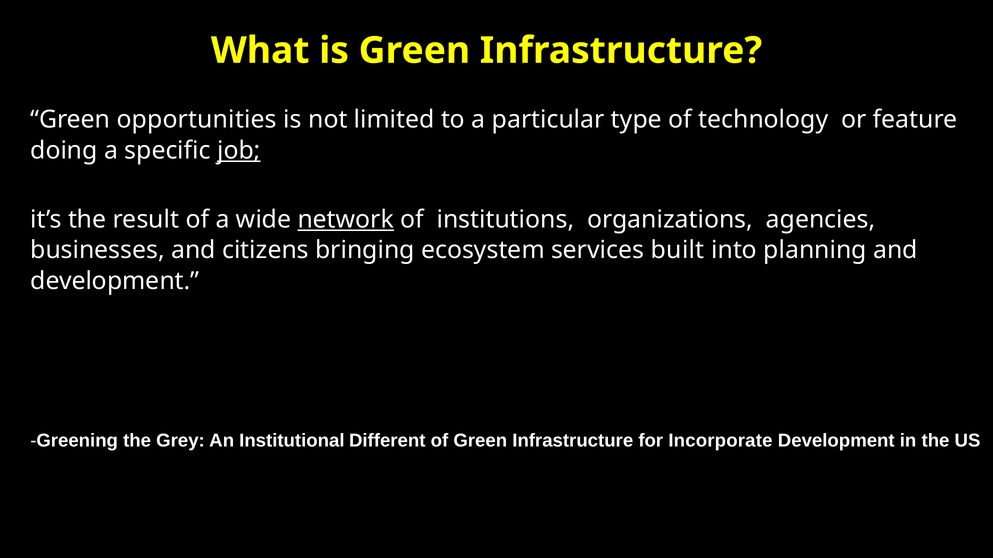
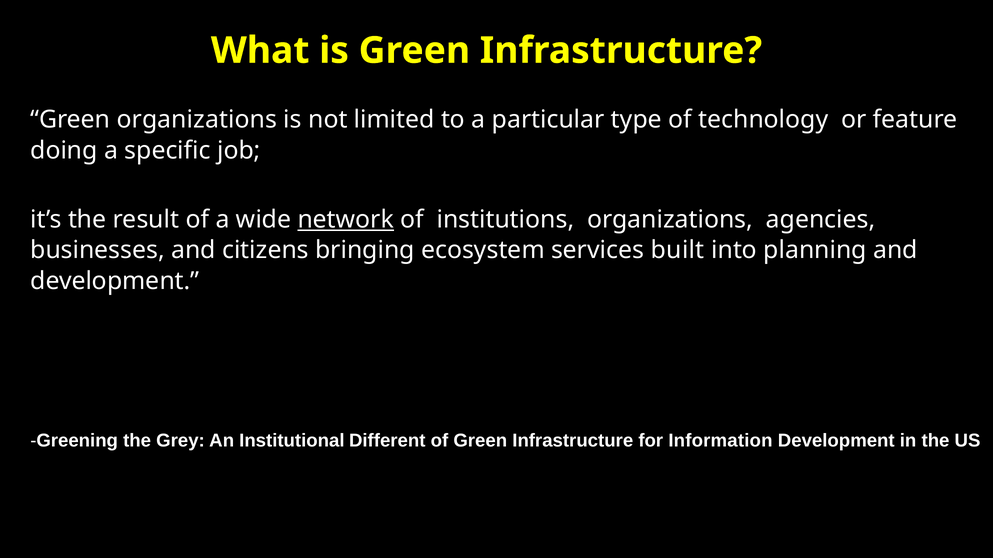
Green opportunities: opportunities -> organizations (197, 120)
job underline: present -> none (239, 151)
Incorporate: Incorporate -> Information (720, 441)
